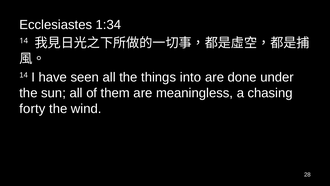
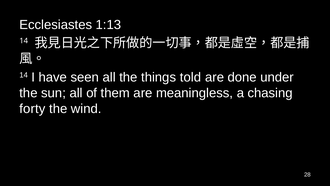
1:34: 1:34 -> 1:13 (108, 25)
into: into -> told (191, 77)
